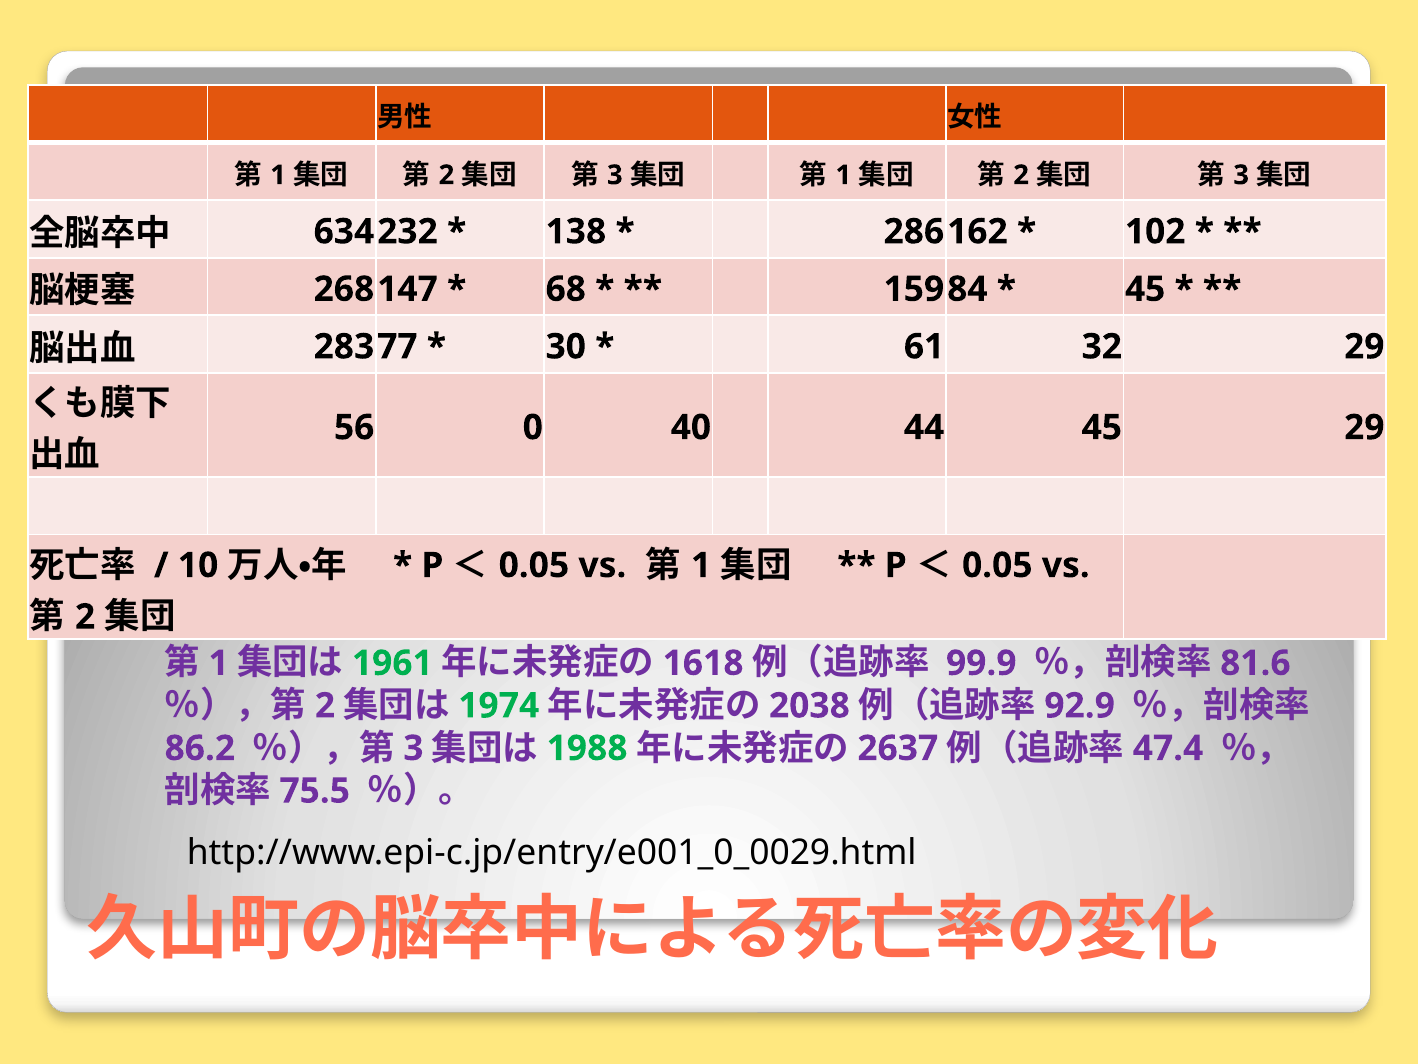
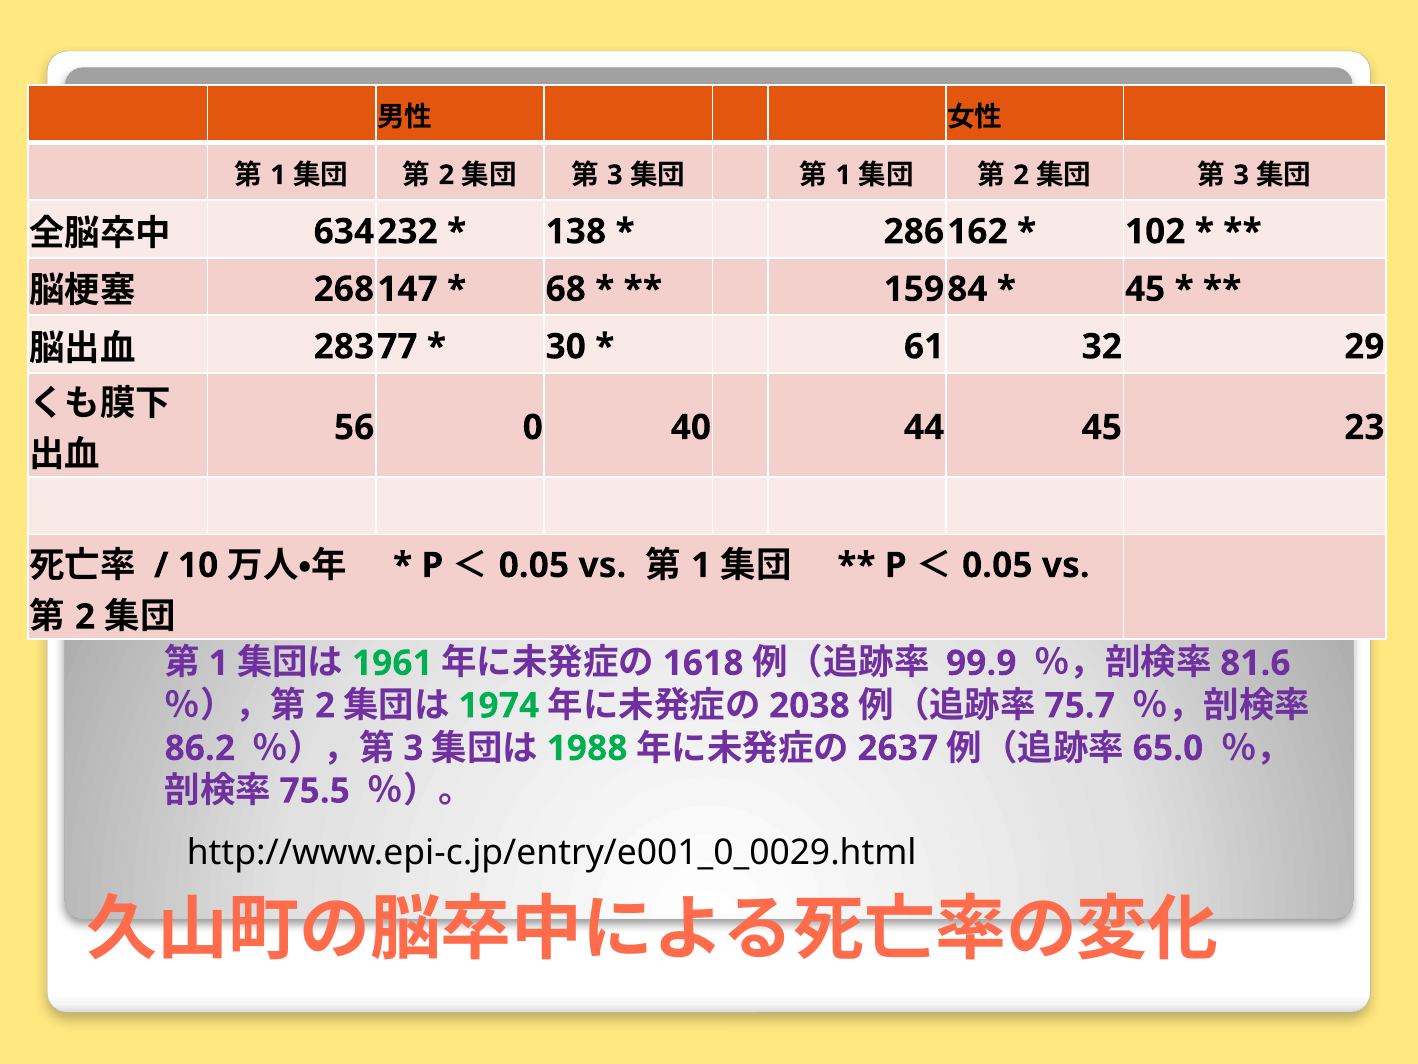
45 29: 29 -> 23 (1364, 427)
92.9: 92.9 -> 75.7 (1080, 705)
47.4: 47.4 -> 65.0 (1168, 748)
